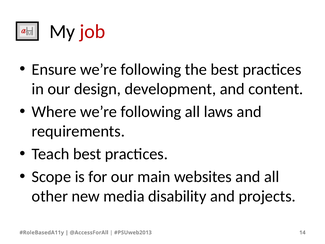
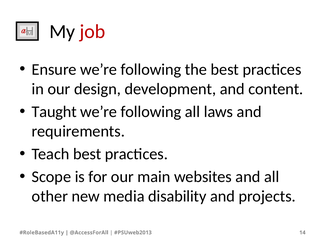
Where: Where -> Taught (54, 112)
